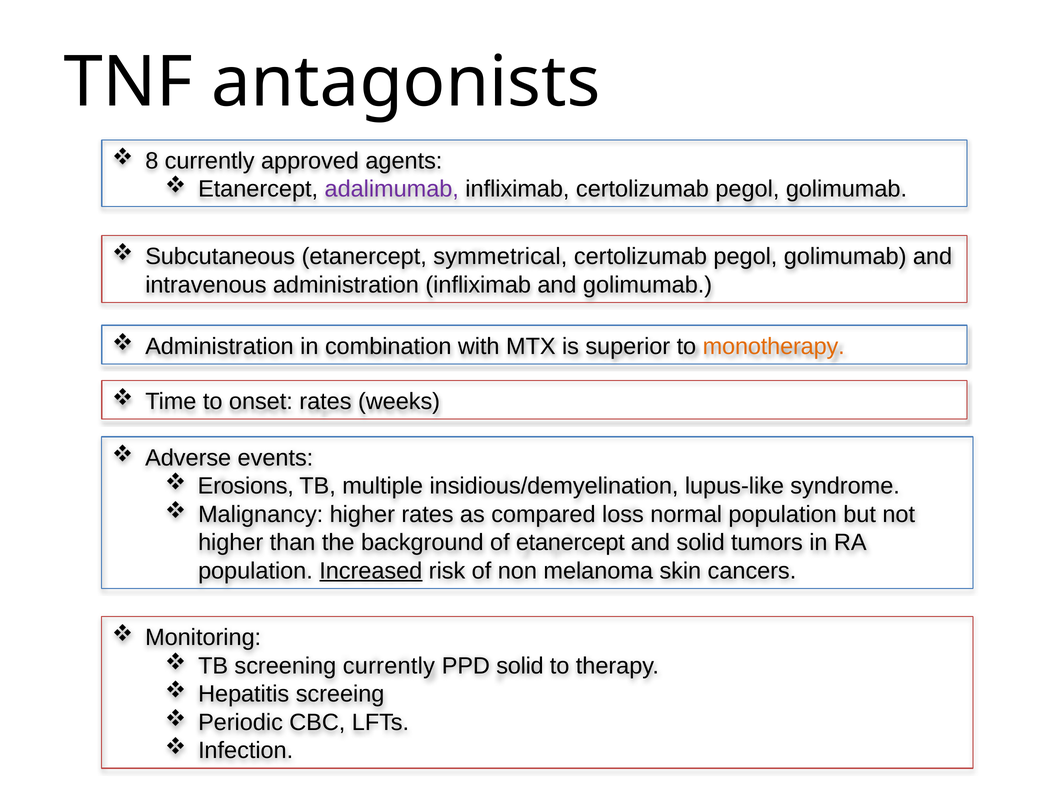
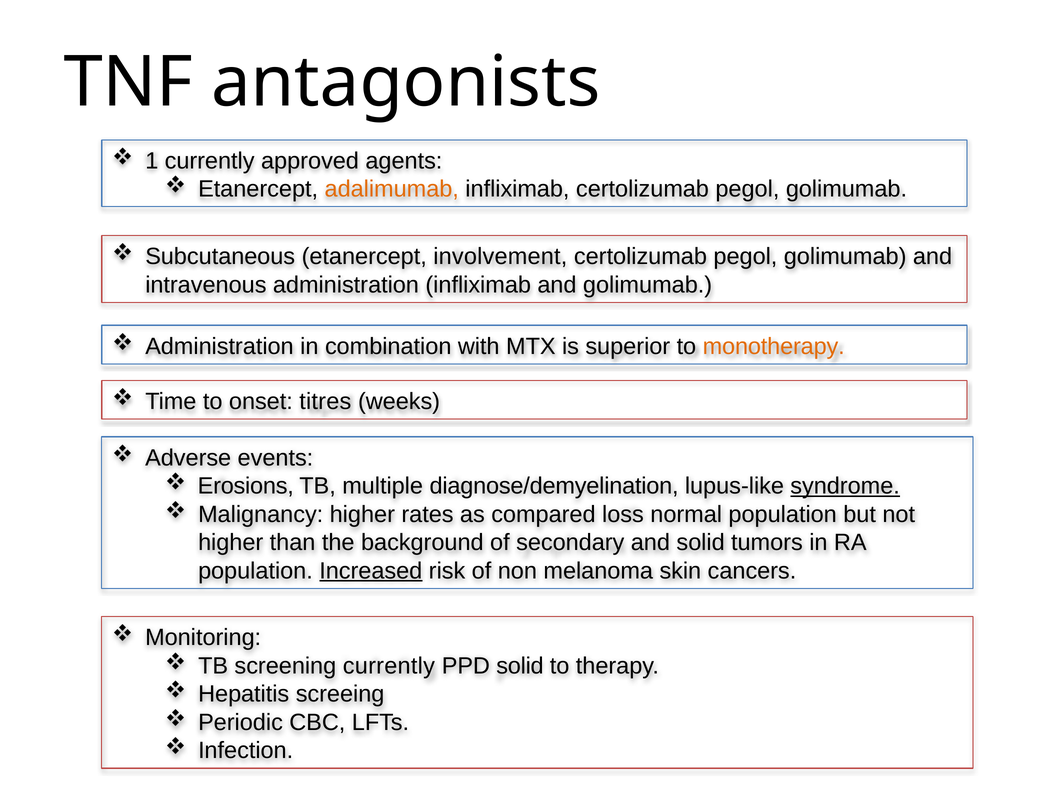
8: 8 -> 1 (152, 161)
adalimumab colour: purple -> orange (392, 189)
symmetrical: symmetrical -> involvement (500, 256)
onset rates: rates -> titres (325, 401)
insidious/demyelination: insidious/demyelination -> diagnose/demyelination (554, 486)
syndrome underline: none -> present (845, 486)
of etanercept: etanercept -> secondary (570, 542)
